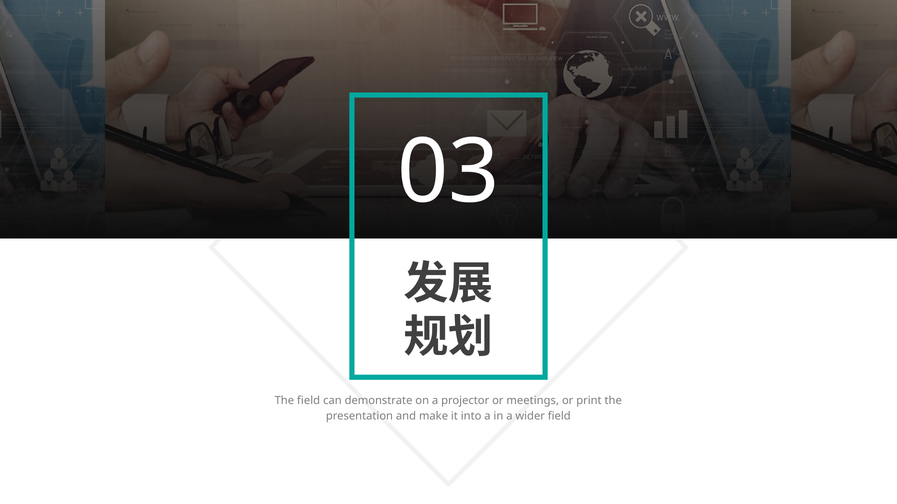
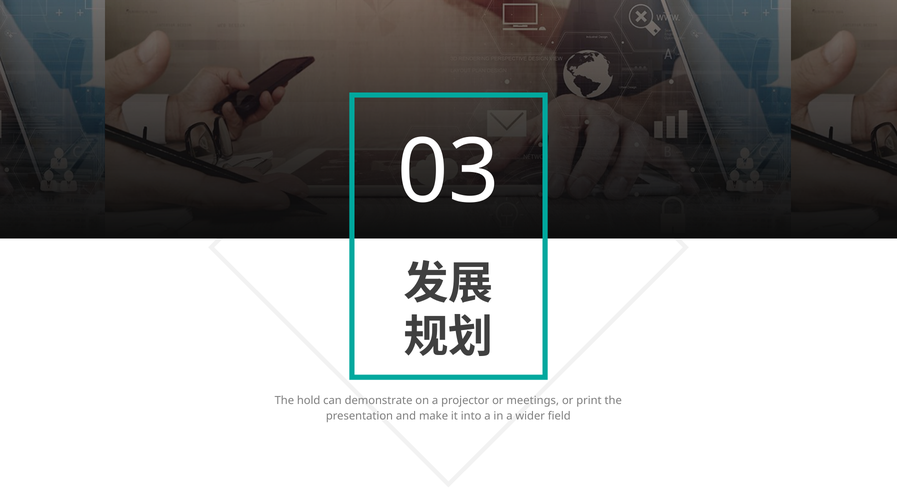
The field: field -> hold (309, 401)
